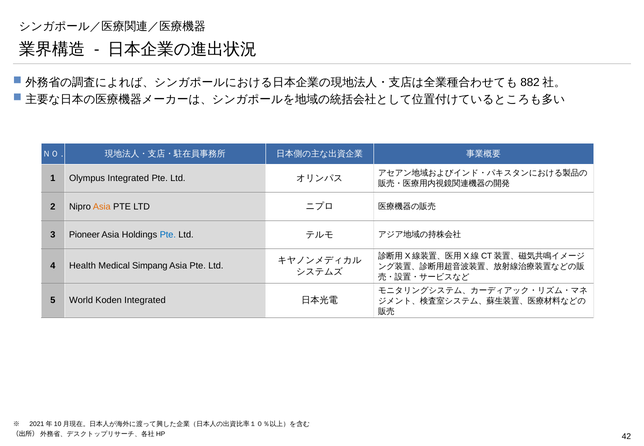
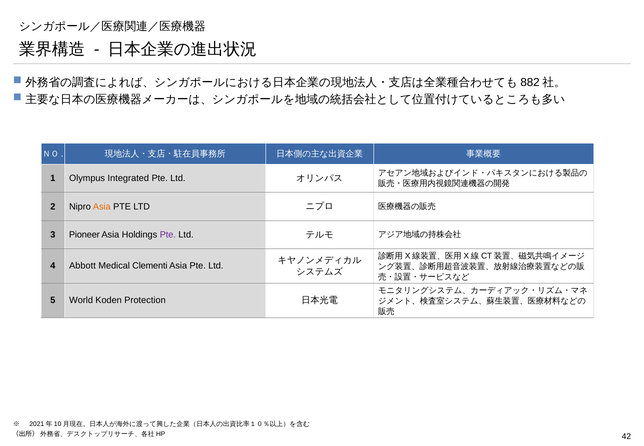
Pte colour: blue -> purple (168, 235)
Health: Health -> Abbott (83, 266)
Simpang: Simpang -> Clementi (150, 266)
Koden Integrated: Integrated -> Protection (145, 300)
